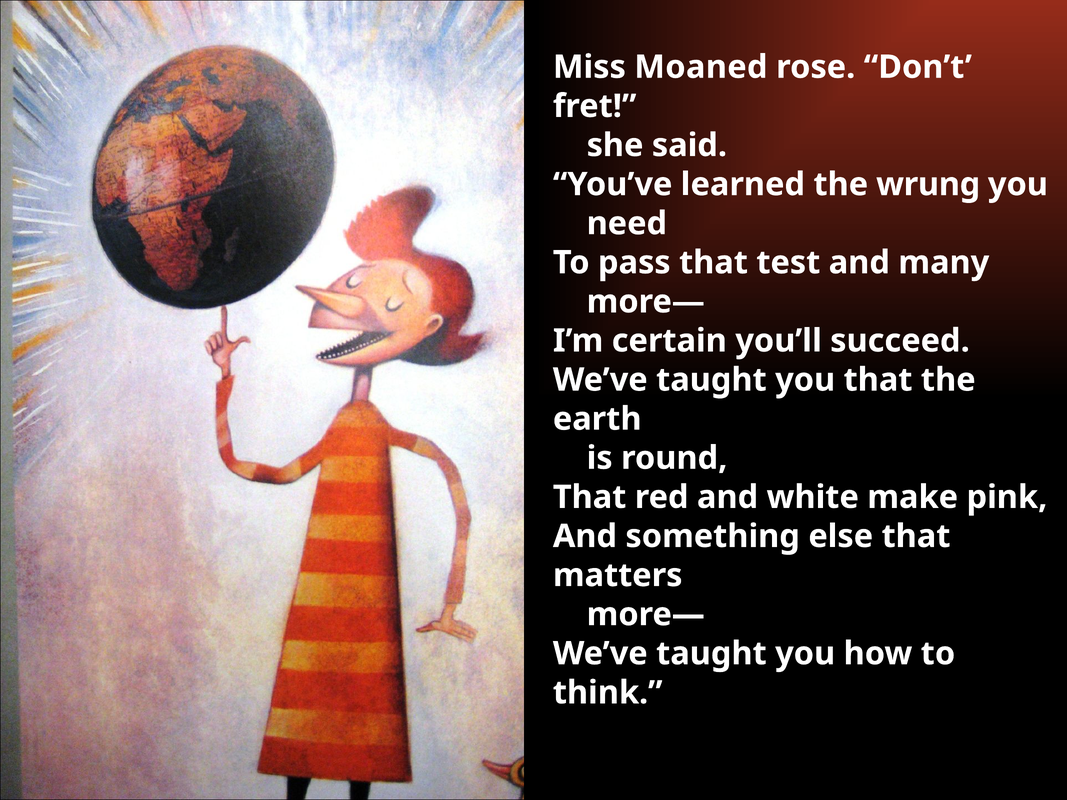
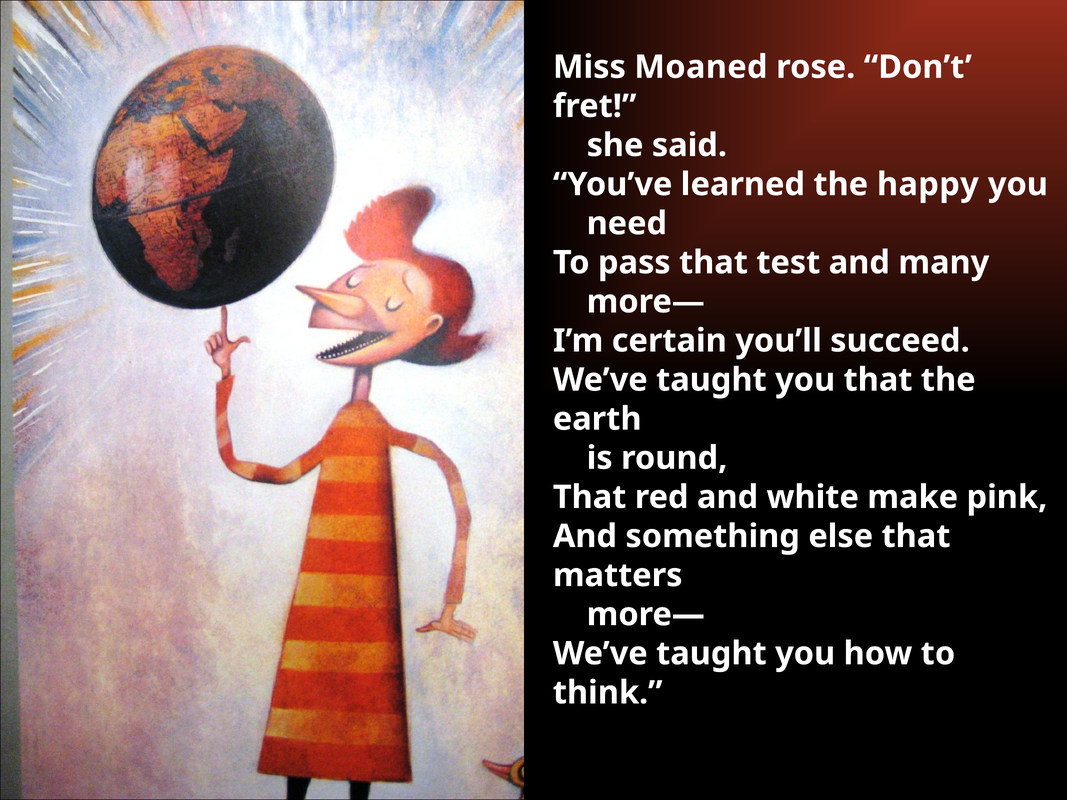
wrung: wrung -> happy (928, 184)
